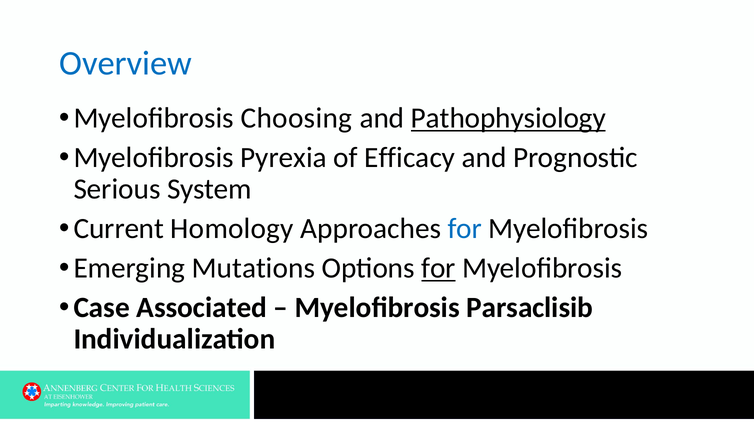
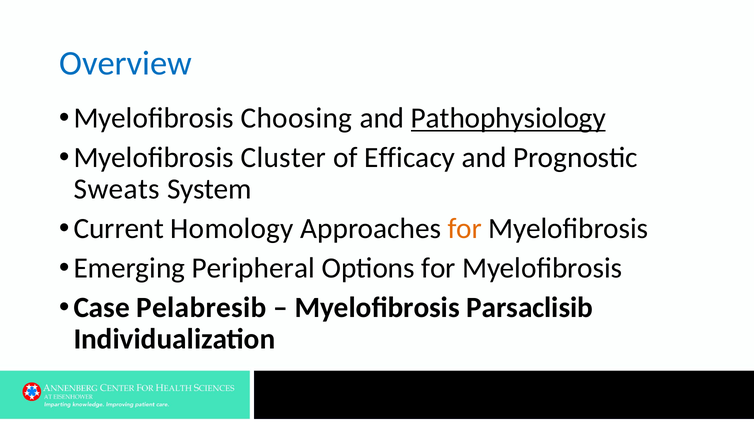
Pyrexia: Pyrexia -> Cluster (283, 158)
Serious: Serious -> Sweats (117, 189)
for colour: blue -> orange (465, 229)
Mutations: Mutations -> Peripheral (253, 268)
for underline: present -> none (439, 268)
Associated: Associated -> Pelabresib (202, 308)
